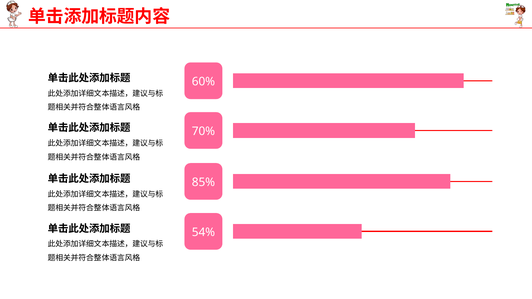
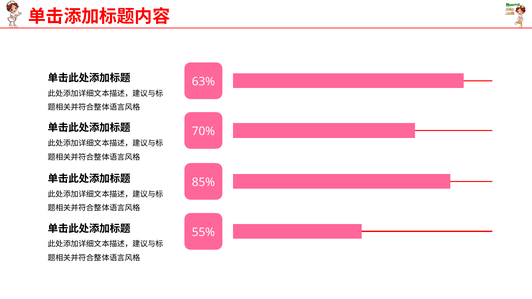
60%: 60% -> 63% (203, 82)
54%: 54% -> 55% (203, 232)
